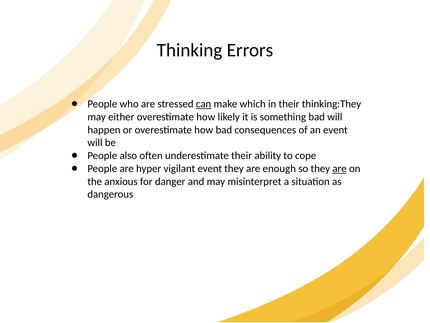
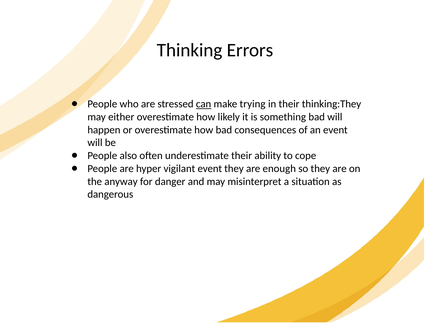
which: which -> trying (253, 104)
are underline: present -> none (340, 168)
anxious: anxious -> anyway (121, 181)
